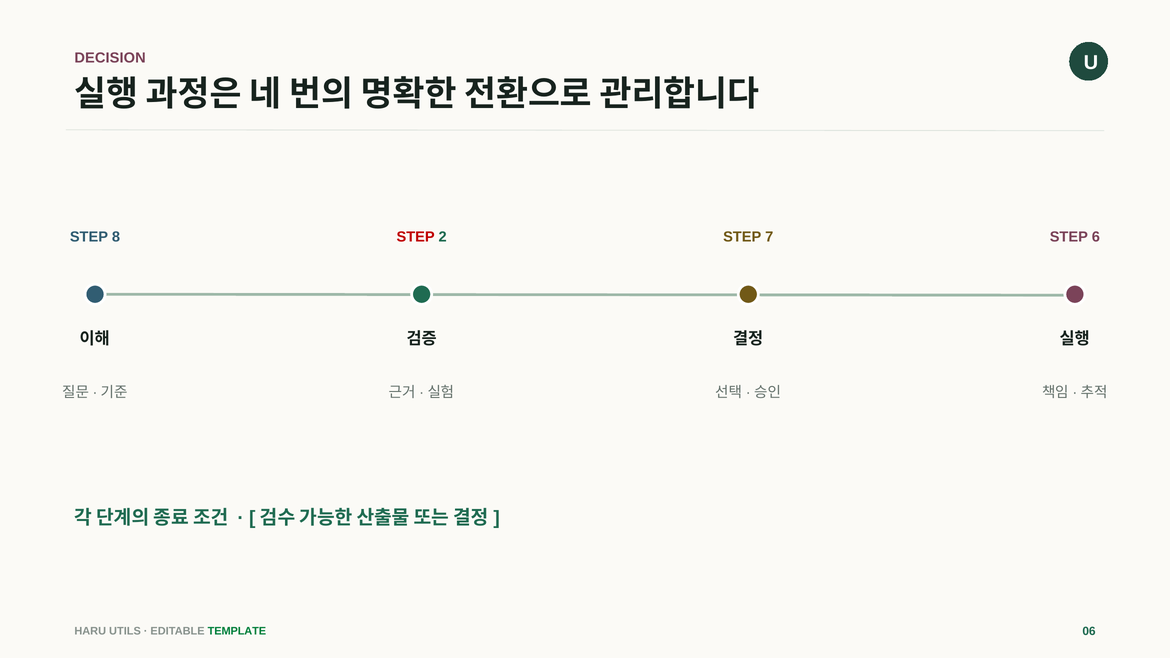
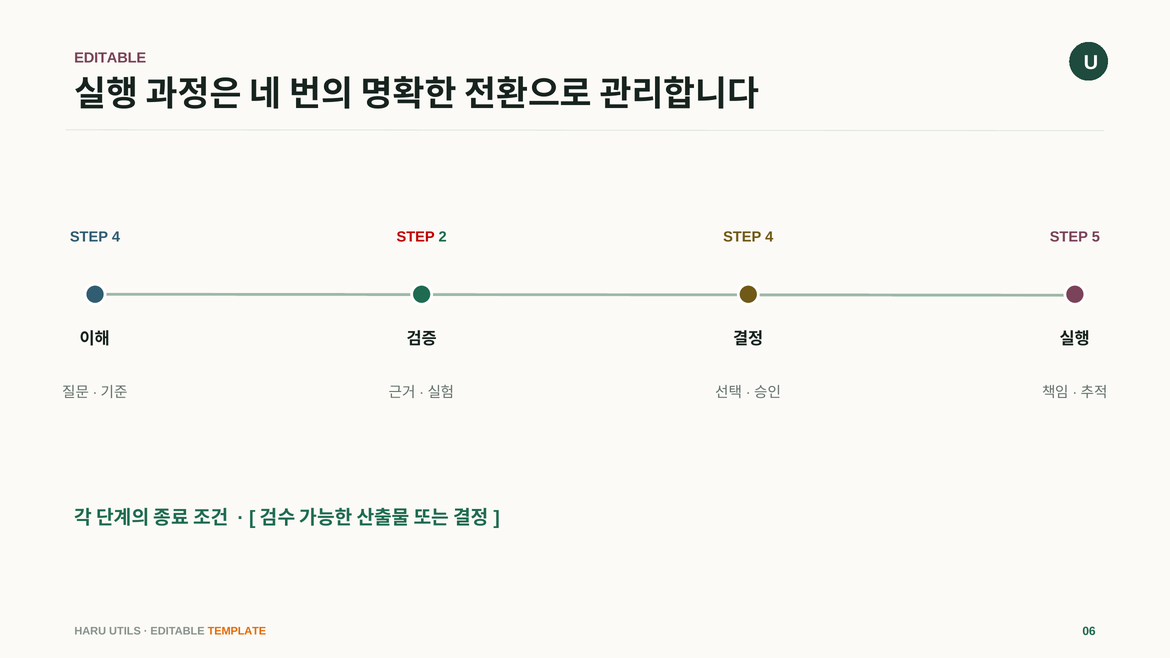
DECISION: DECISION -> EDITABLE (110, 58)
8: 8 -> 4 (116, 237)
7: 7 -> 4 (769, 237)
6: 6 -> 5 (1096, 237)
TEMPLATE colour: green -> orange (237, 631)
